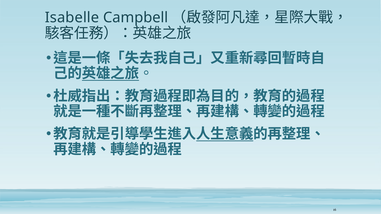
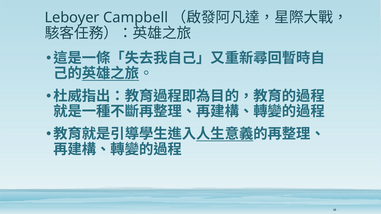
Isabelle: Isabelle -> Leboyer (72, 18)
